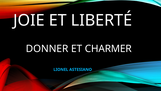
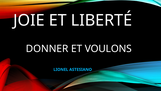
CHARMER: CHARMER -> VOULONS (108, 48)
